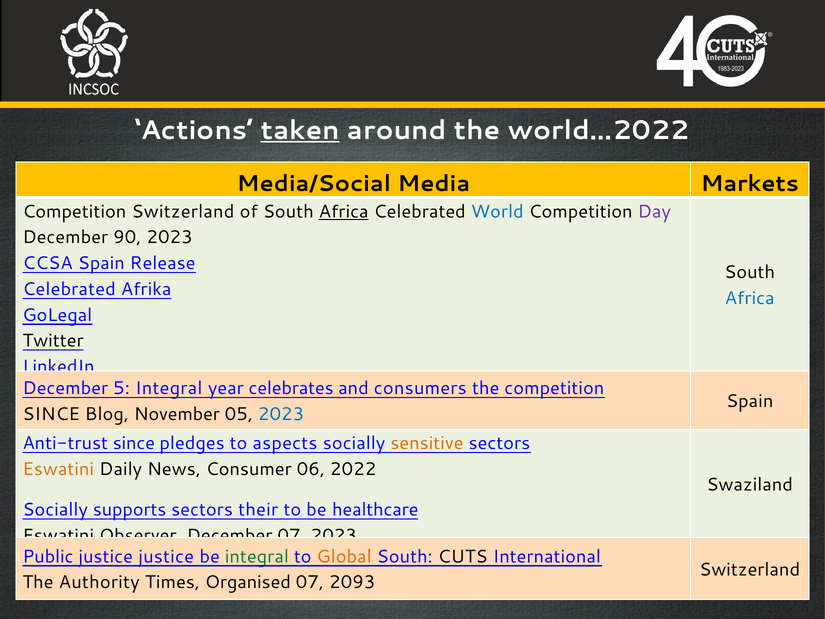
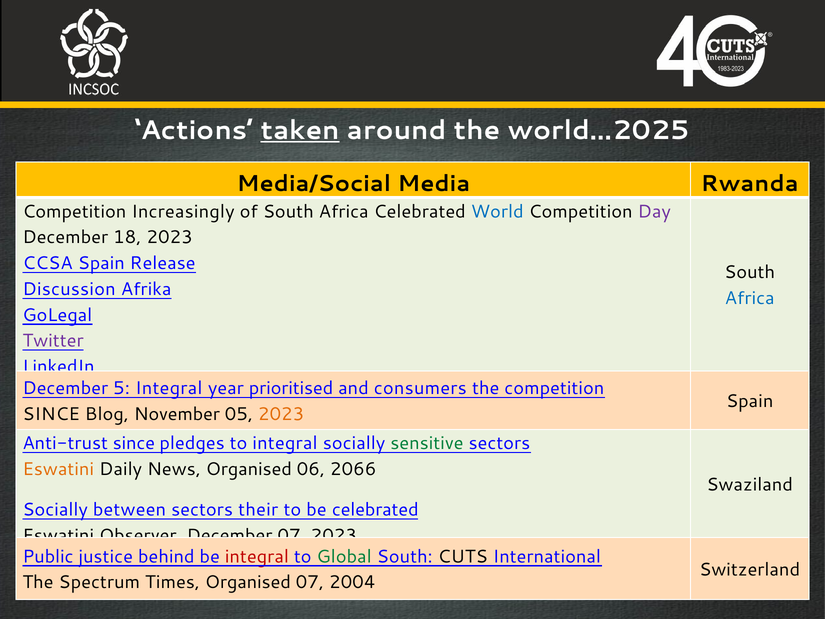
world…2022: world…2022 -> world…2025 (599, 130)
Markets: Markets -> Rwanda (750, 183)
Competition Switzerland: Switzerland -> Increasingly (183, 211)
Africa underline: present -> none (344, 211)
90: 90 -> 18 (127, 237)
Celebrated: Celebrated -> Discussion (69, 289)
Twitter colour: black -> purple (53, 341)
celebrates: celebrates -> prioritised (291, 388)
2023 colour: blue -> orange (281, 414)
to aspects: aspects -> integral (285, 443)
sensitive colour: orange -> green (427, 443)
News Consumer: Consumer -> Organised (249, 469)
2022: 2022 -> 2066 (353, 469)
supports: supports -> between (129, 509)
be healthcare: healthcare -> celebrated (375, 509)
justice justice: justice -> behind (166, 556)
integral colour: green -> red (257, 556)
Global colour: orange -> green (344, 556)
Authority: Authority -> Spectrum (99, 582)
2093: 2093 -> 2004 (352, 582)
